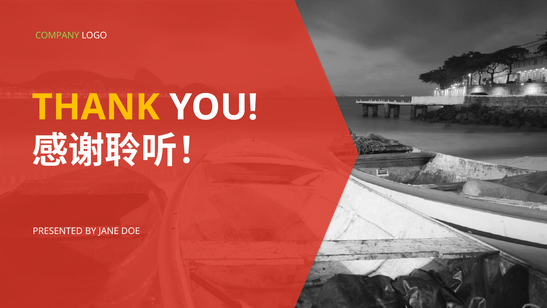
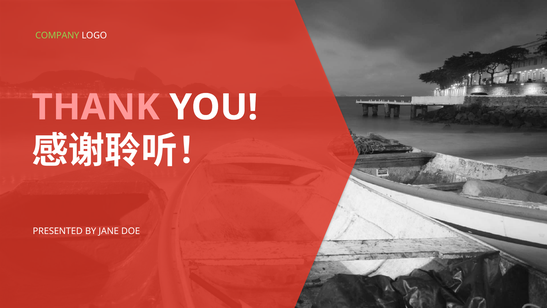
THANK colour: yellow -> pink (96, 107)
